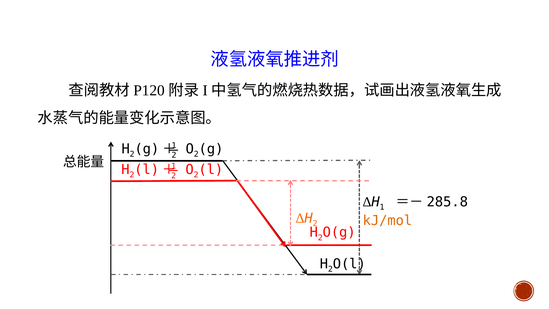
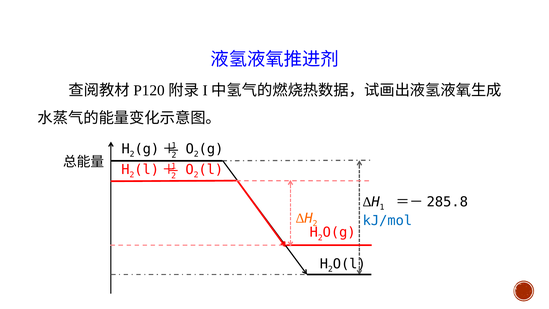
kJ/mol colour: orange -> blue (387, 221)
